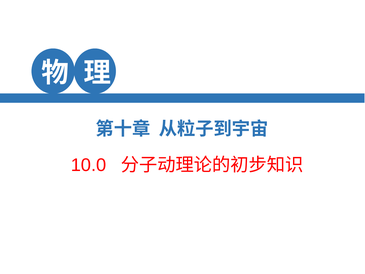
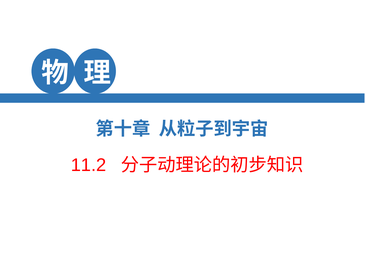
10.0: 10.0 -> 11.2 (89, 165)
